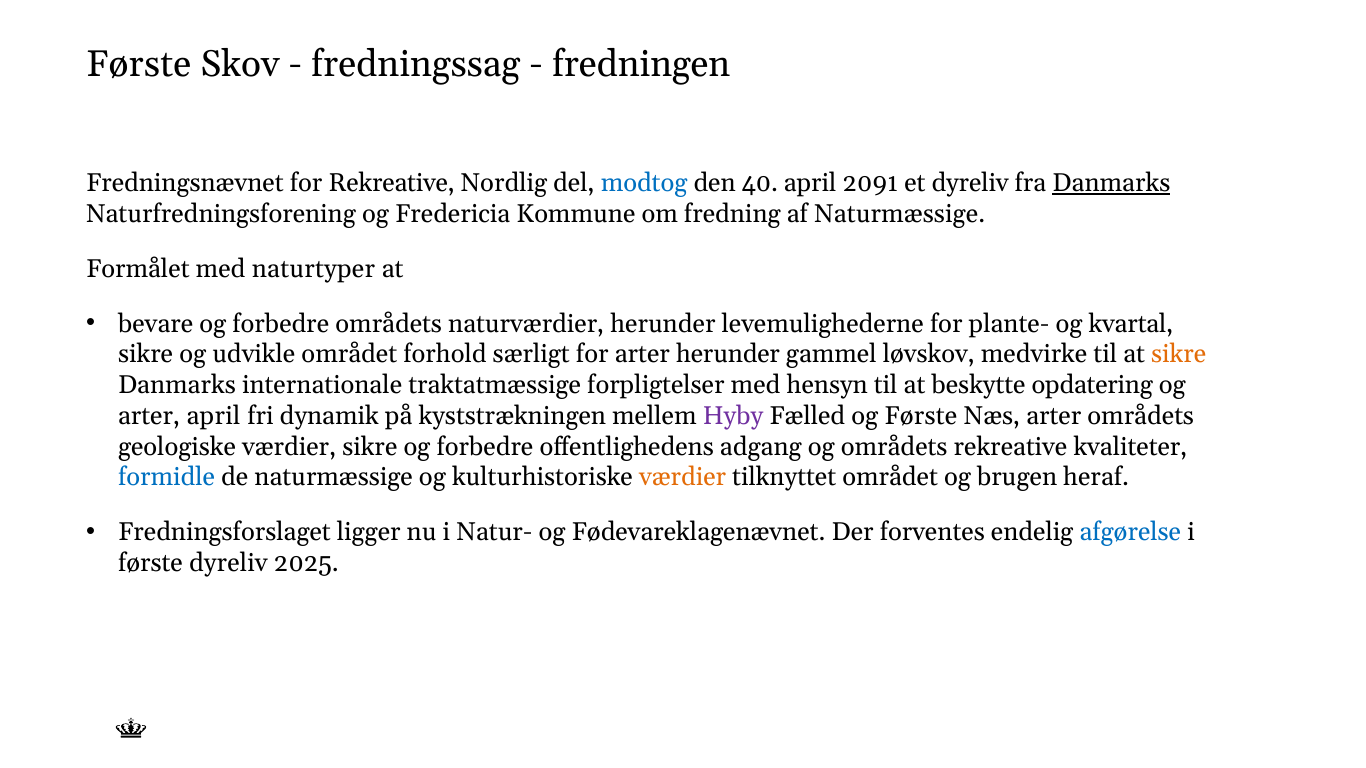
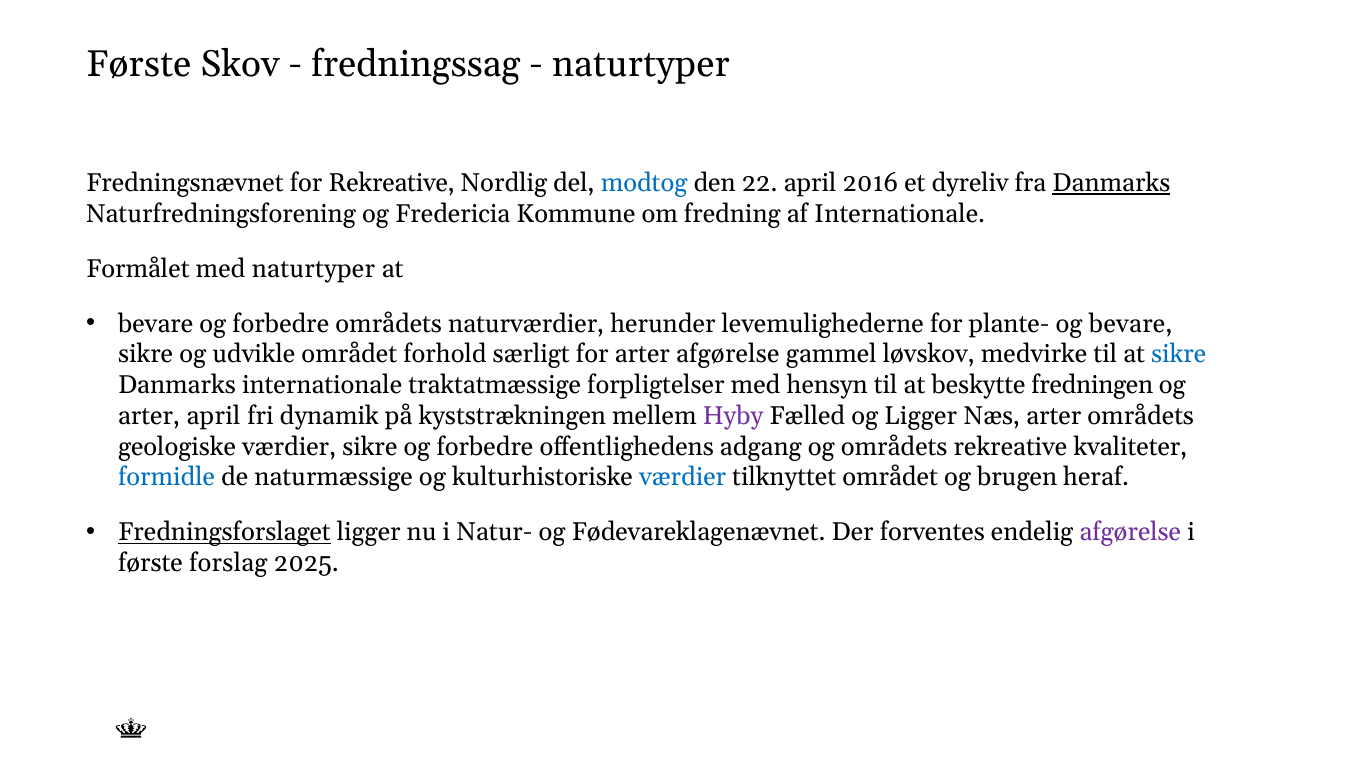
fredningen: fredningen -> naturtyper (641, 64)
40: 40 -> 22 (760, 183)
2091: 2091 -> 2016 (870, 183)
af Naturmæssige: Naturmæssige -> Internationale (900, 214)
og kvartal: kvartal -> bevare (1131, 324)
arter herunder: herunder -> afgørelse (728, 355)
sikre colour: orange -> blue (1179, 355)
opdatering: opdatering -> fredningen (1092, 385)
og Første: Første -> Ligger (921, 416)
værdier colour: orange -> blue (683, 478)
Fredningsforslaget underline: none -> present (224, 533)
afgørelse colour: blue -> purple (1130, 533)
første dyreliv: dyreliv -> forslag (228, 563)
